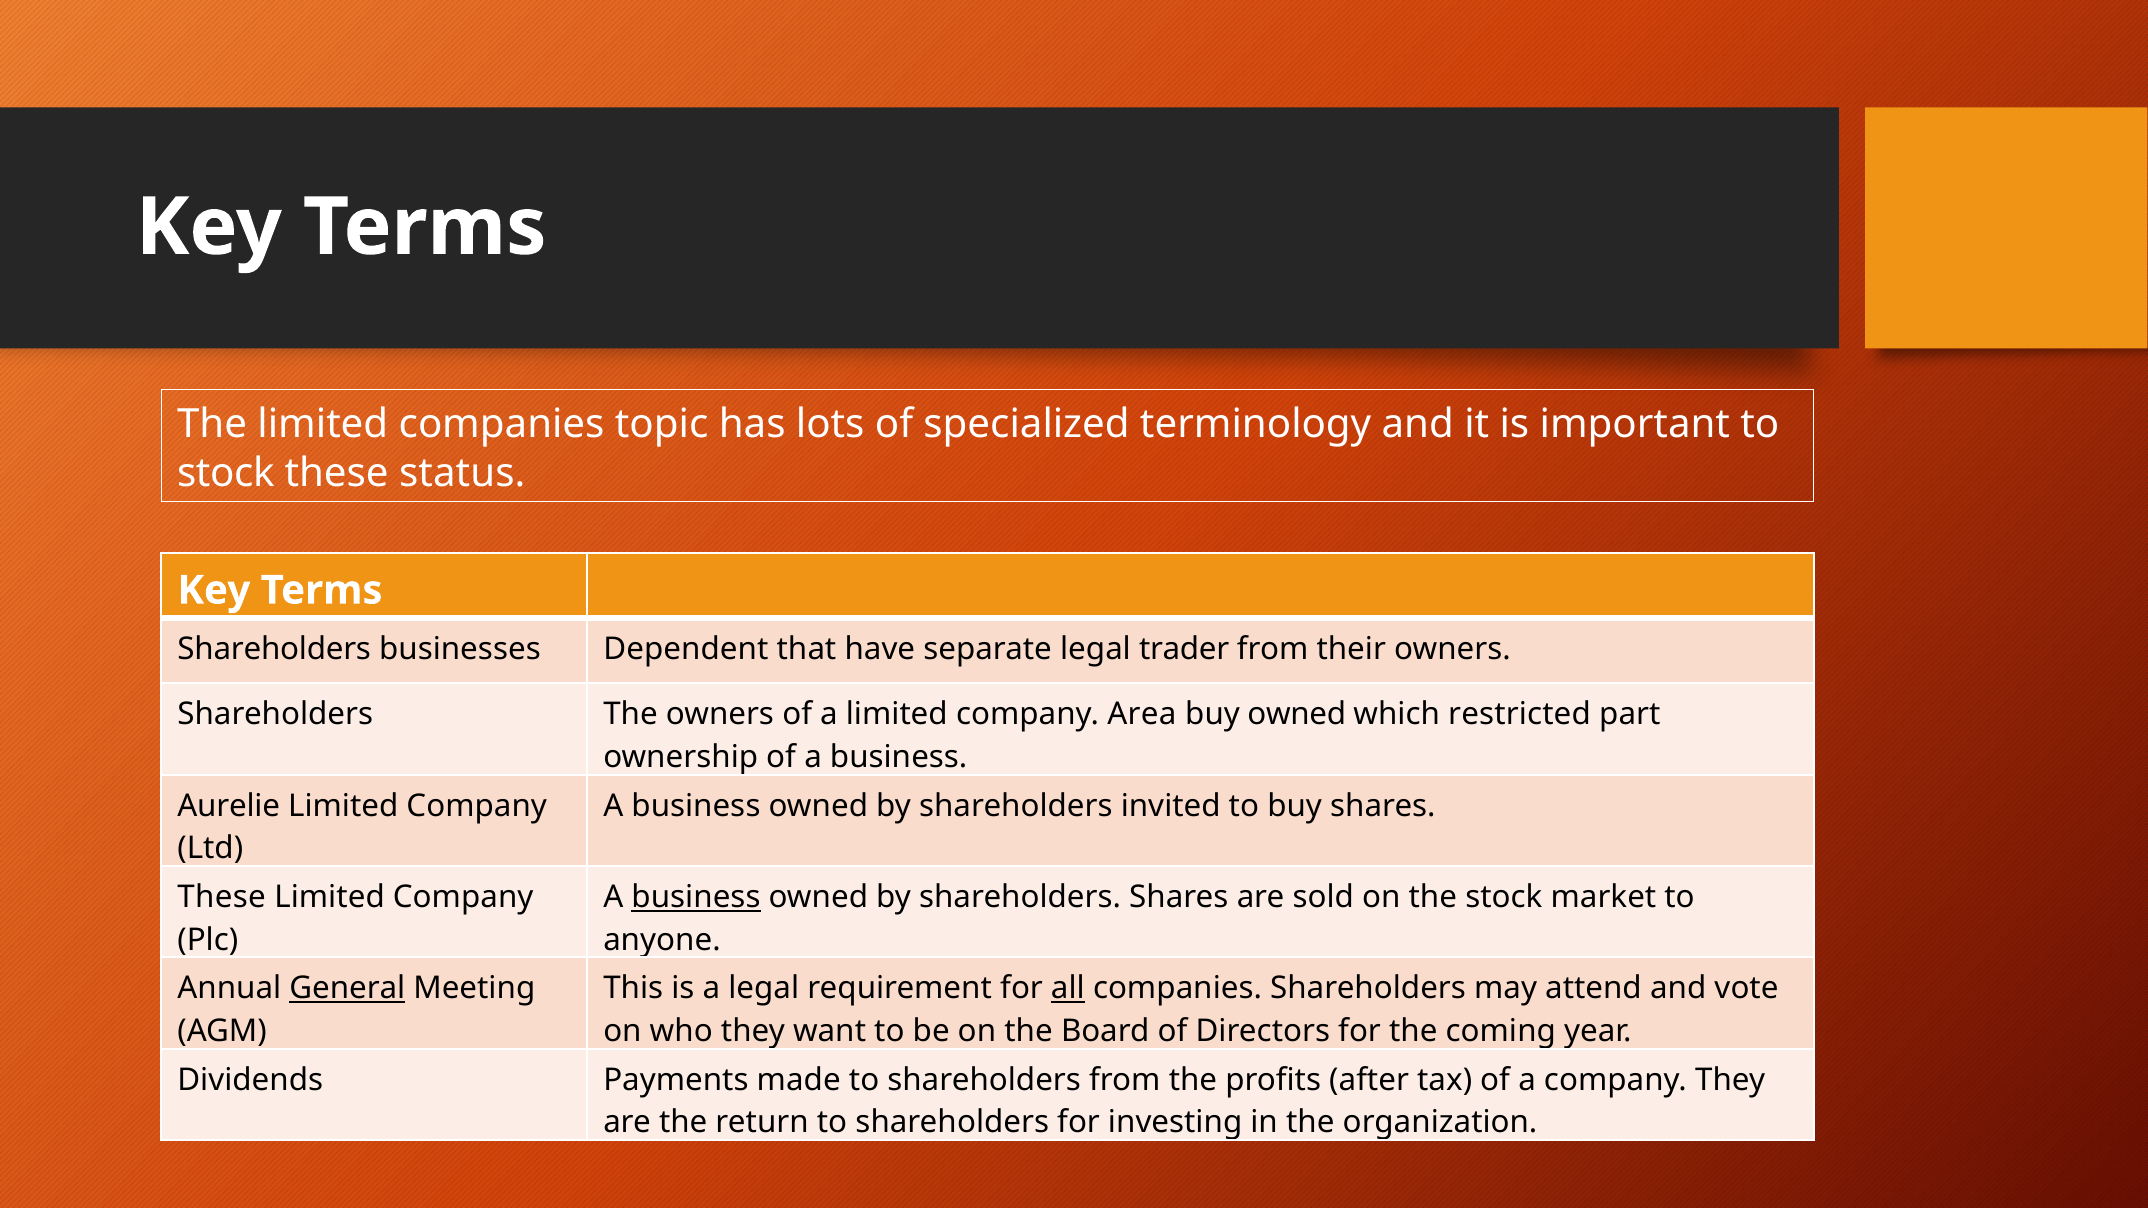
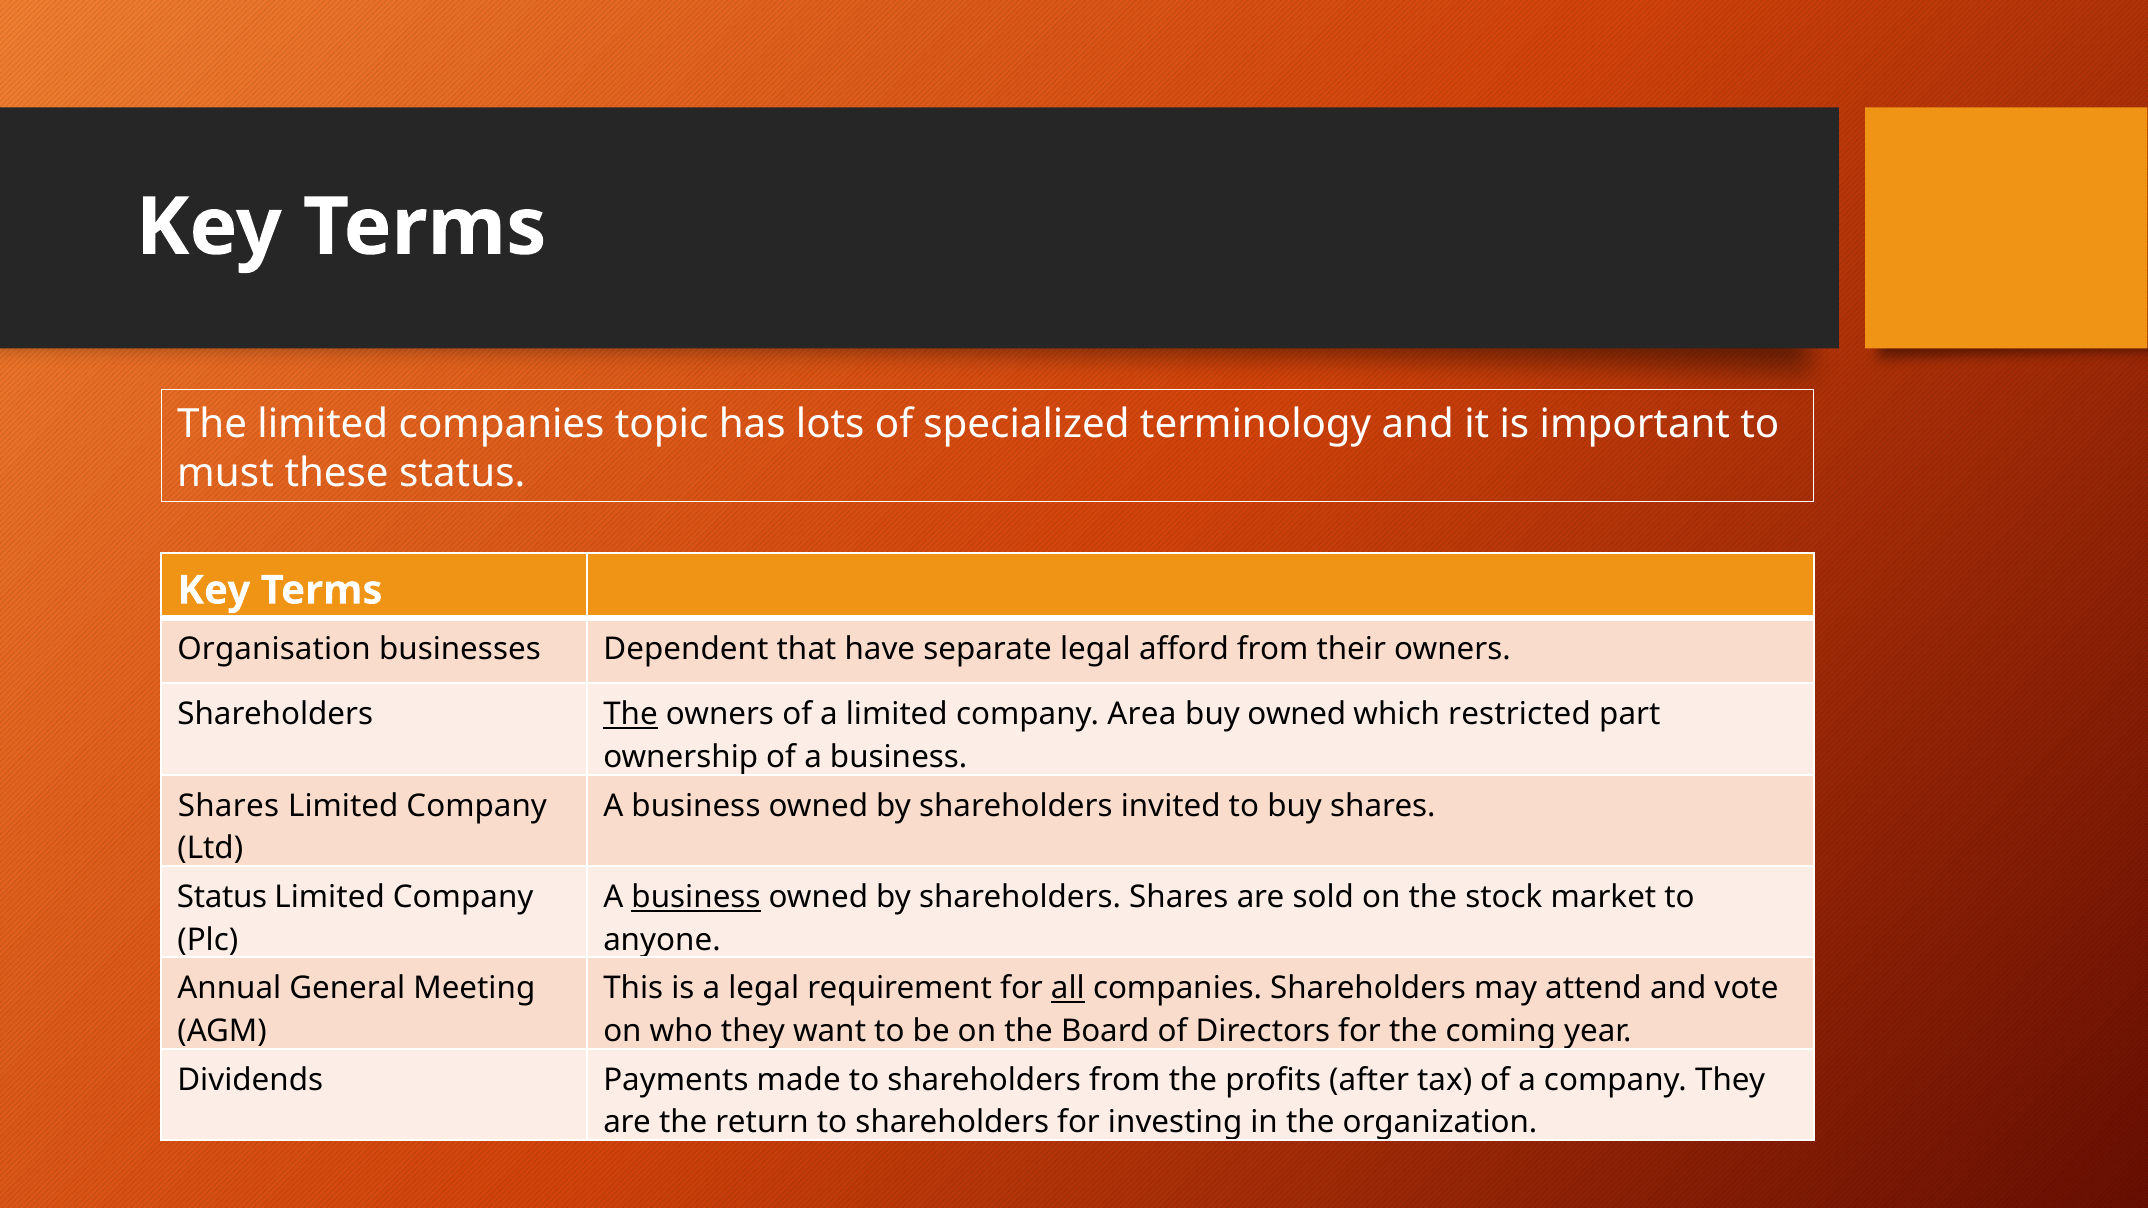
stock: stock -> must (226, 473)
Shareholders: Shareholders -> Organisation (274, 649)
trader: trader -> afford (1184, 649)
The underline: none -> present (631, 715)
Aurelie: Aurelie -> Shares (228, 806)
These: These -> Status (222, 897)
General underline: present -> none (347, 989)
